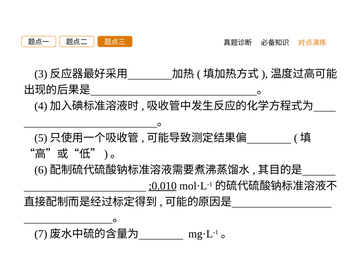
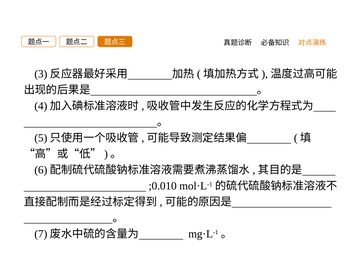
;0.010 underline: present -> none (163, 186)
